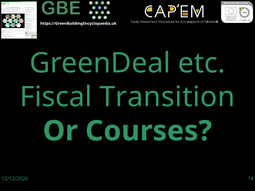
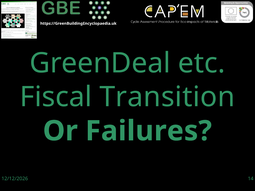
Courses: Courses -> Failures (149, 131)
